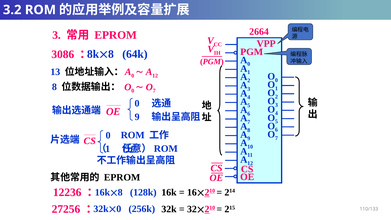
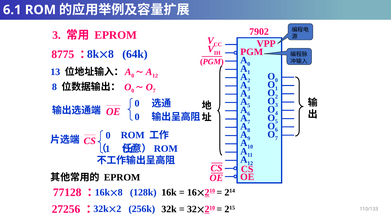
3.2: 3.2 -> 6.1 (12, 10)
2664: 2664 -> 7902 (259, 32)
3086: 3086 -> 8775 (63, 54)
OE 9: 9 -> 0 (137, 117)
12236: 12236 -> 77128 (67, 192)
0: 0 -> 2 (119, 209)
